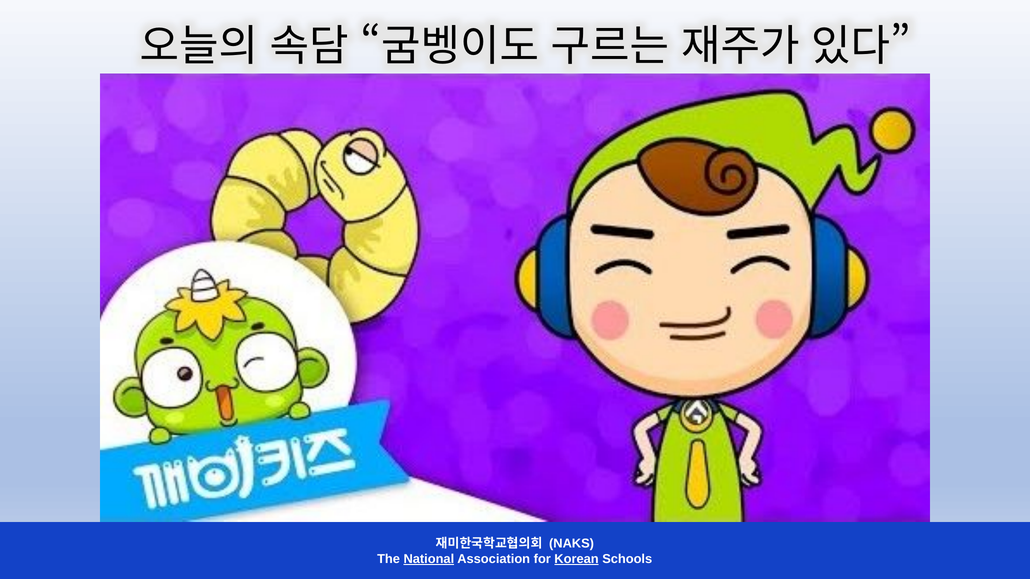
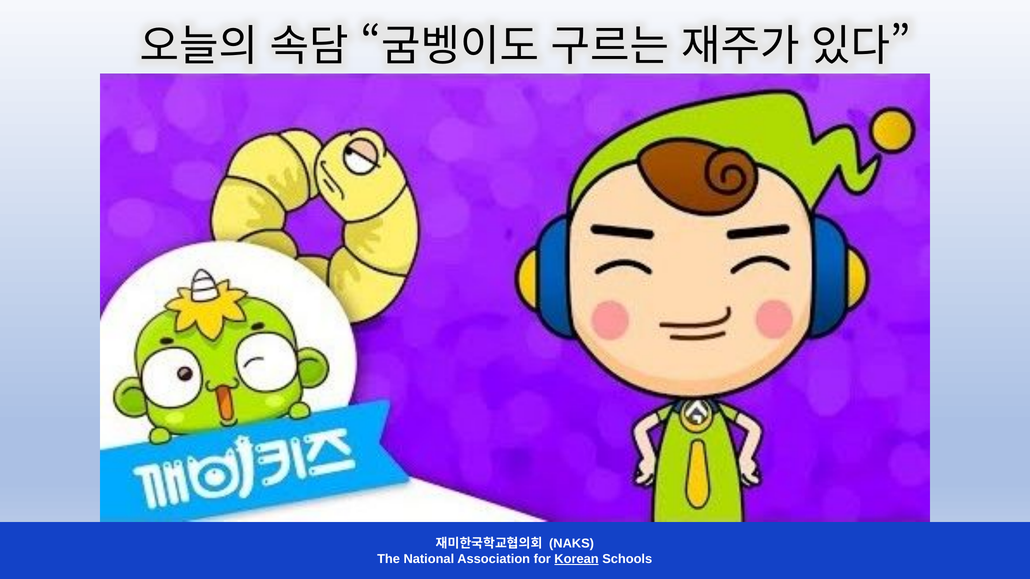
National underline: present -> none (429, 559)
